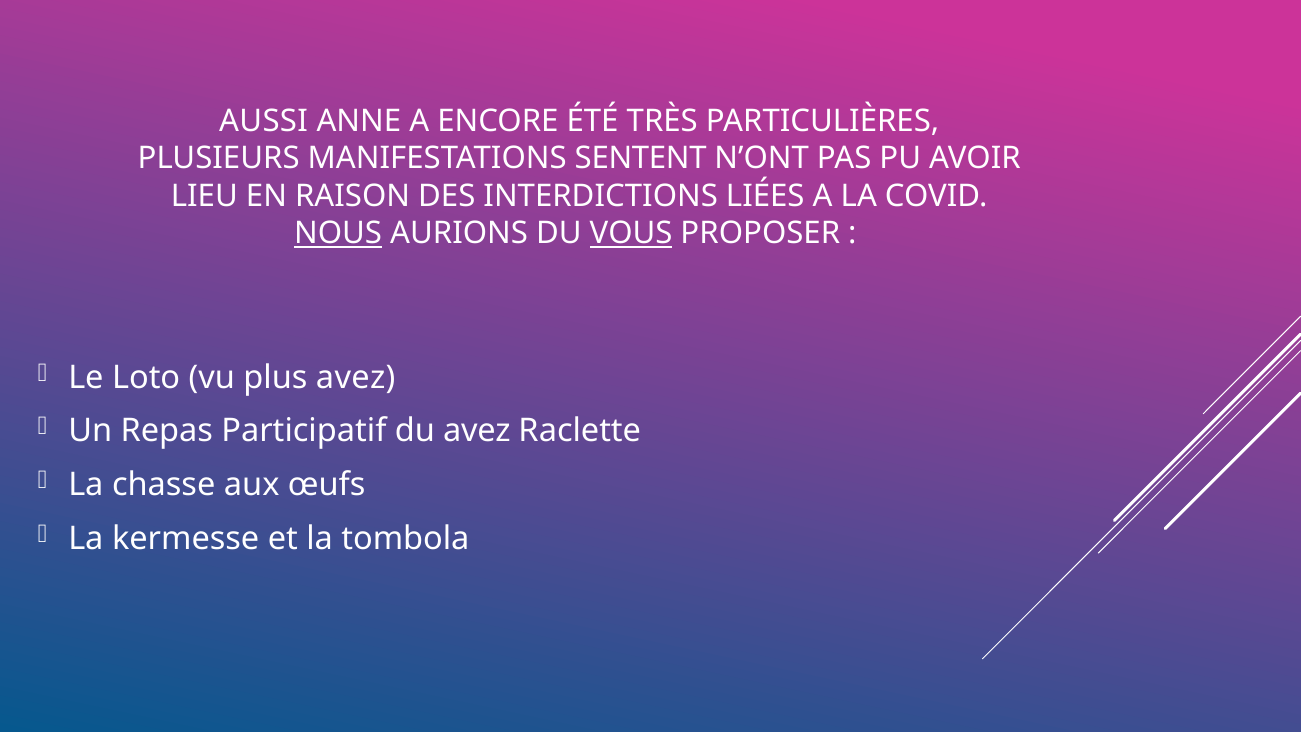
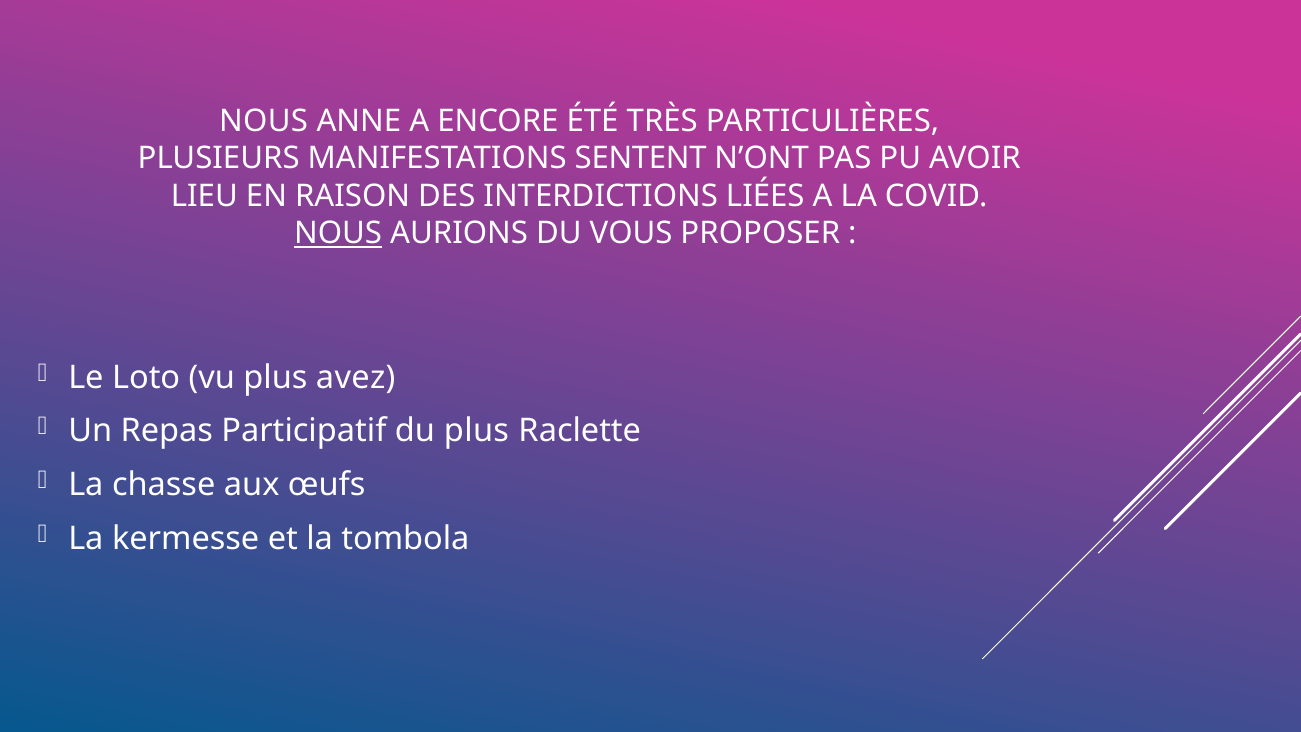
AUSSI: AUSSI -> NOUS (264, 121)
VOUS underline: present -> none (631, 233)
du avez: avez -> plus (477, 431)
